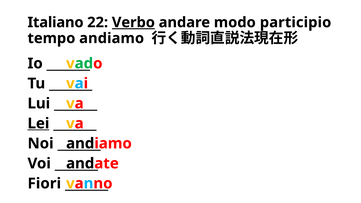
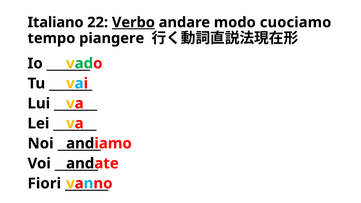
participio: participio -> cuociamo (296, 22)
tempo andiamo: andiamo -> piangere (112, 38)
Lei underline: present -> none (38, 123)
